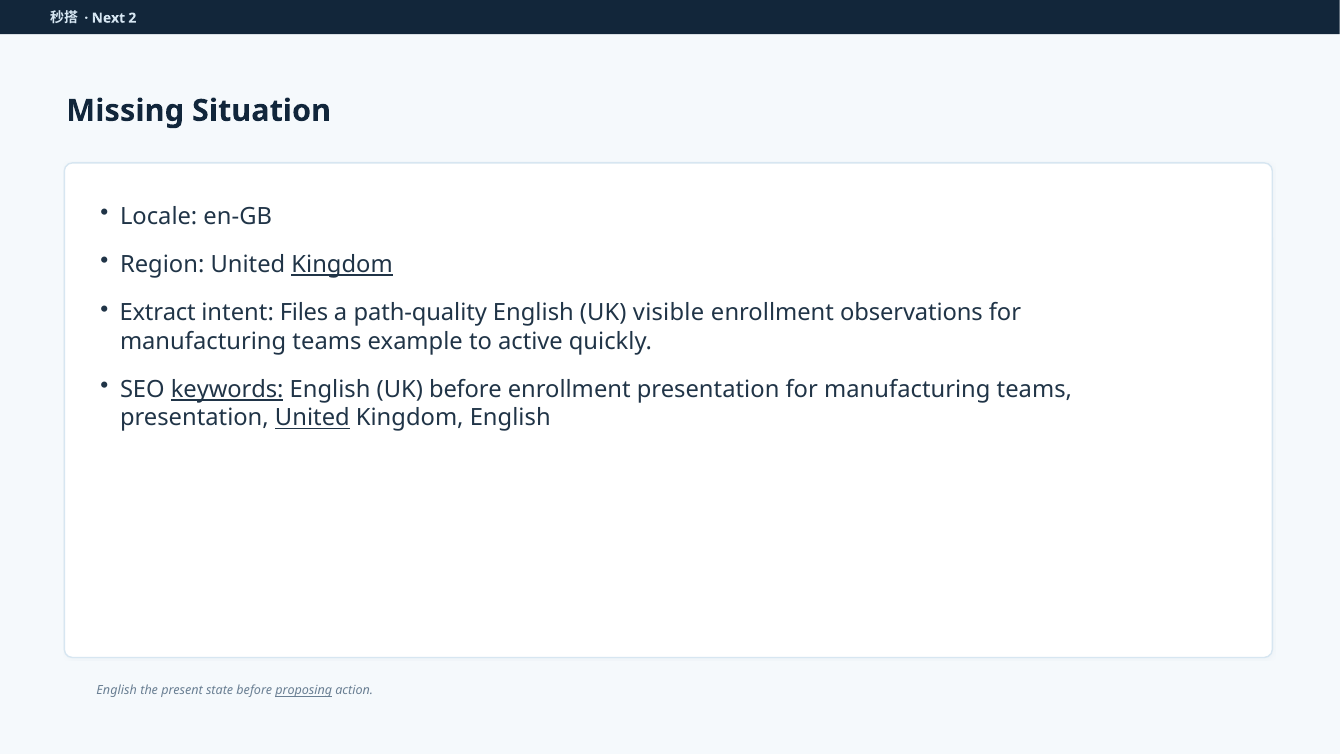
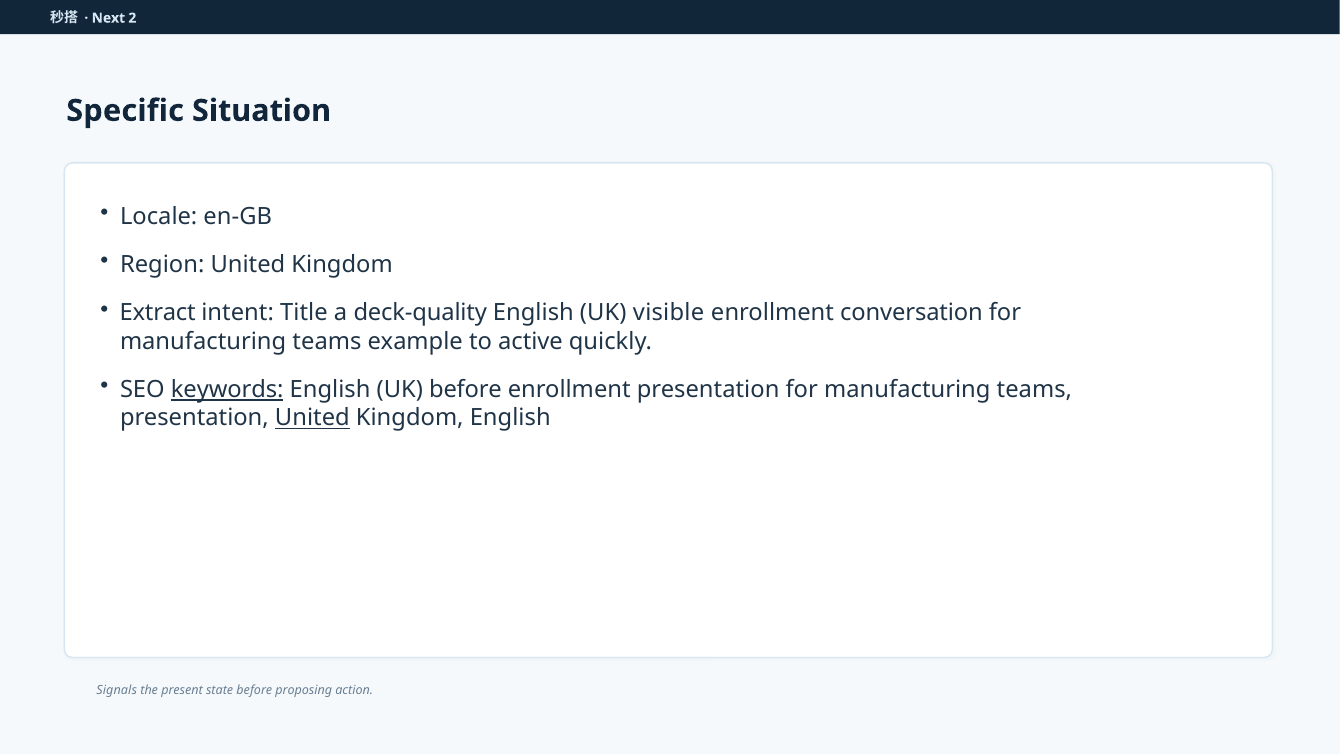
Missing: Missing -> Specific (125, 111)
Kingdom underline: present -> none (342, 265)
Files: Files -> Title (304, 313)
path-quality: path-quality -> deck-quality (420, 313)
observations: observations -> conversation (911, 313)
English: English -> Signals (117, 690)
proposing underline: present -> none (304, 690)
